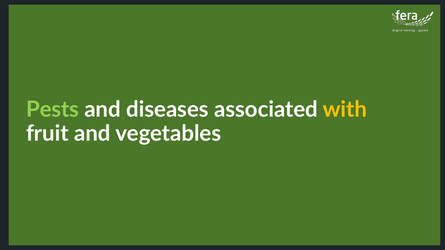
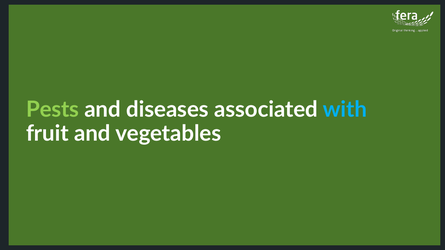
with colour: yellow -> light blue (345, 110)
